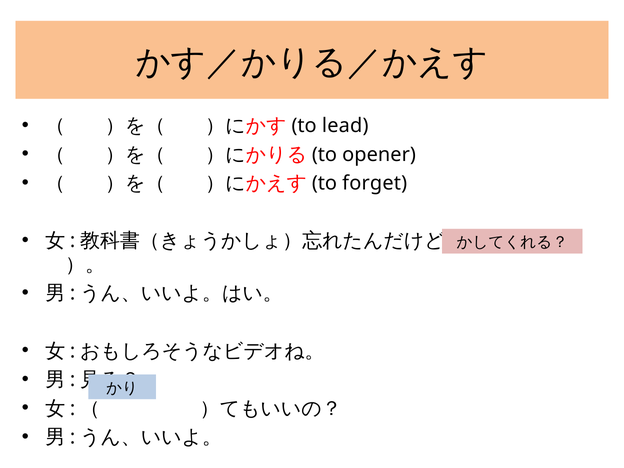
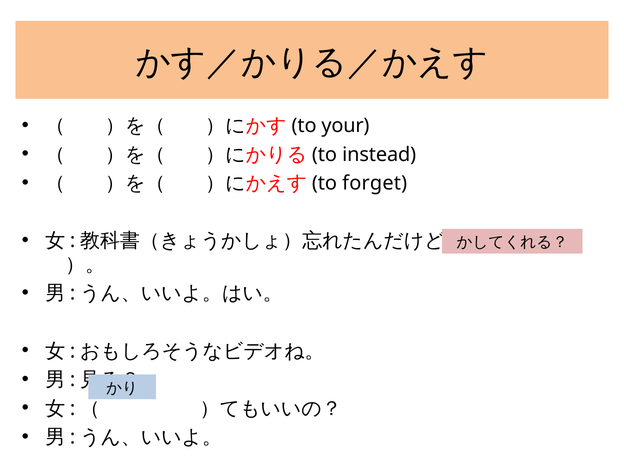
lead: lead -> your (345, 126)
opener: opener -> instead (379, 154)
